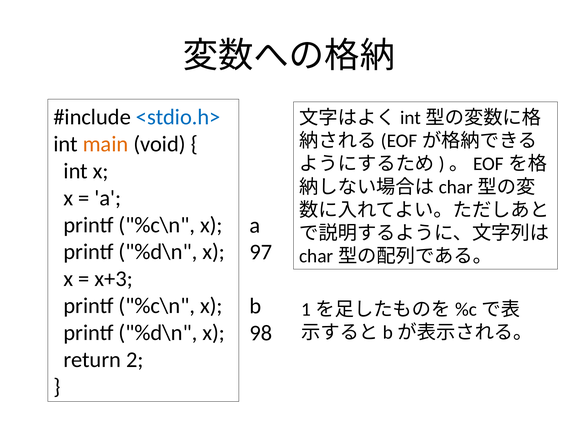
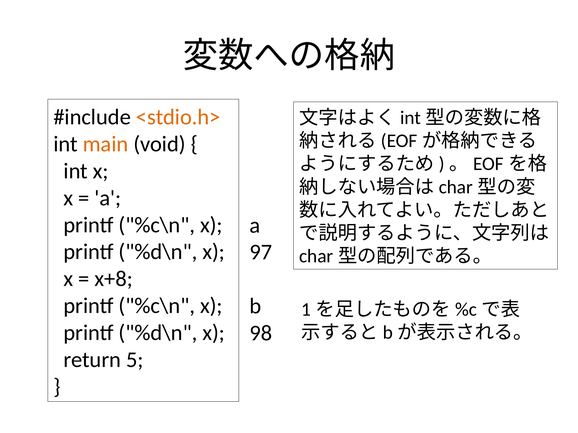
<stdio.h> colour: blue -> orange (178, 117)
x+3: x+3 -> x+8 (114, 279)
2: 2 -> 5 (135, 360)
